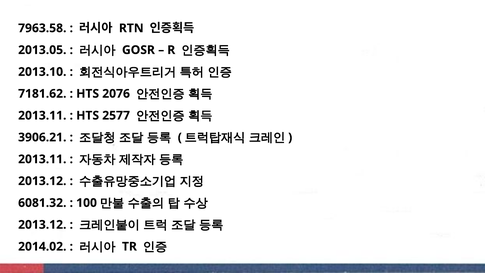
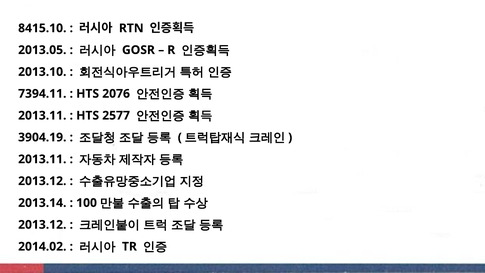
7963.58: 7963.58 -> 8415.10 (42, 28)
7181.62: 7181.62 -> 7394.11 (42, 94)
3906.21: 3906.21 -> 3904.19 (42, 137)
6081.32: 6081.32 -> 2013.14 (42, 203)
